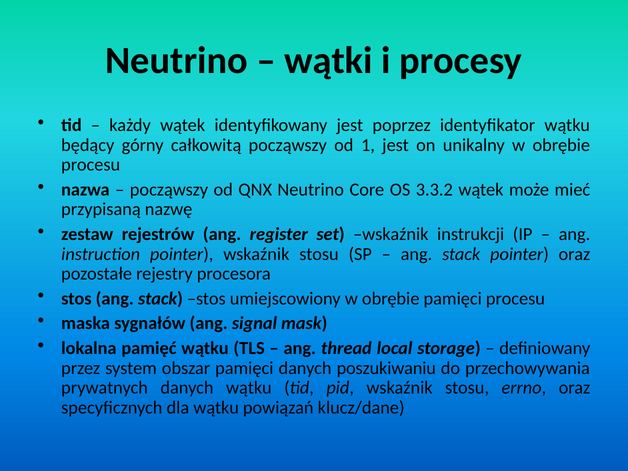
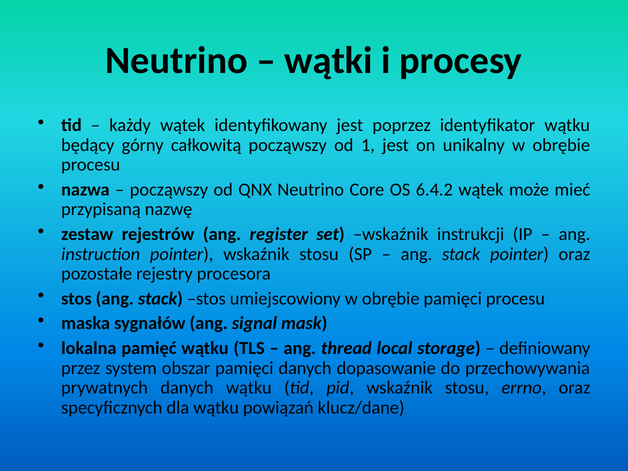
3.3.2: 3.3.2 -> 6.4.2 (434, 190)
poszukiwaniu: poszukiwaniu -> dopasowanie (386, 368)
